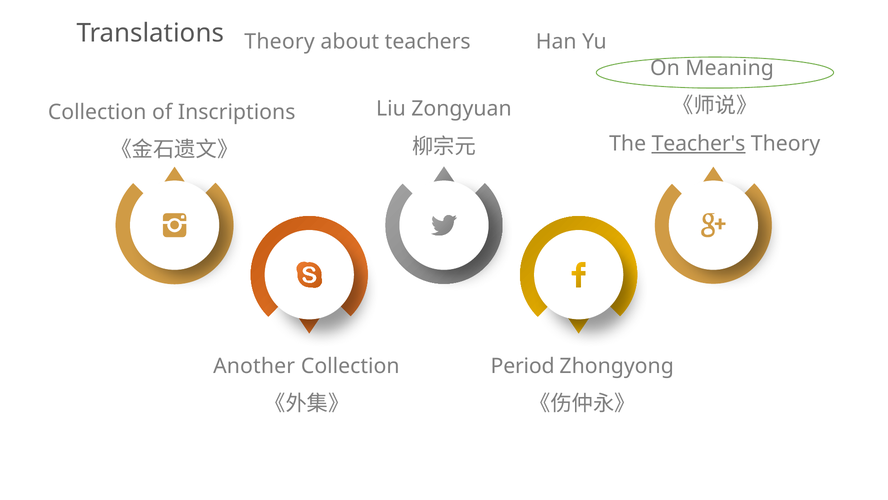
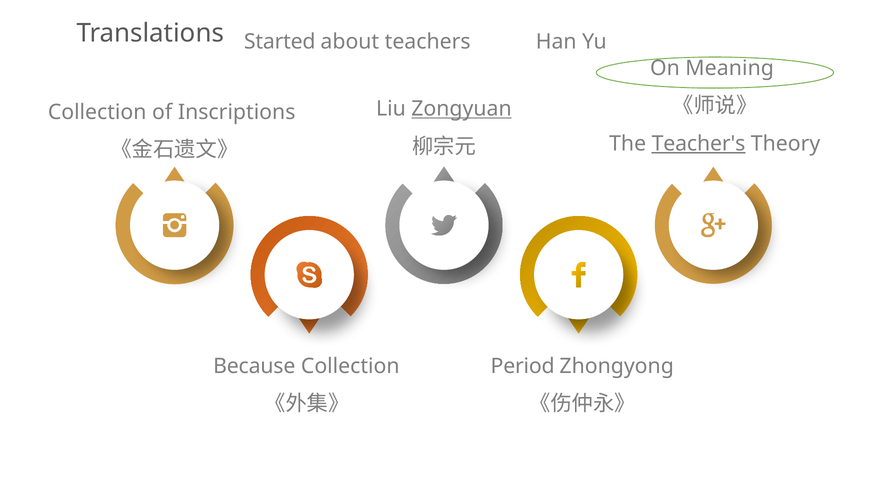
Theory: Theory -> Started (280, 42)
Zongyuan underline: none -> present (461, 109)
Another: Another -> Because (254, 366)
